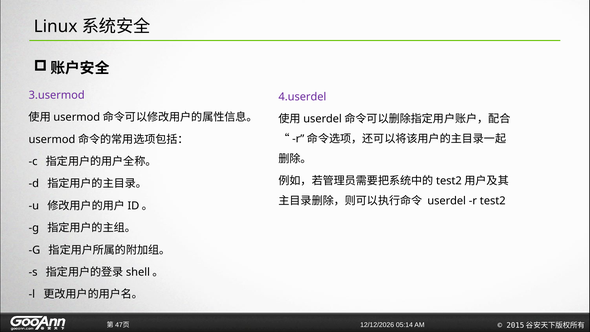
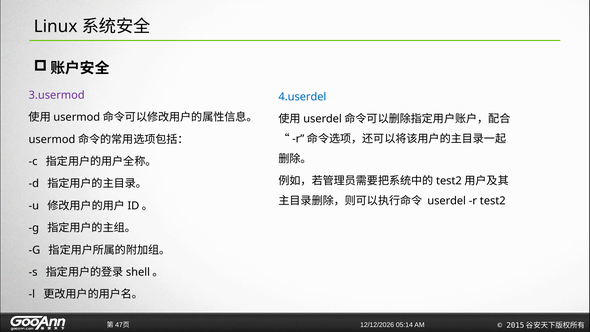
4.userdel colour: purple -> blue (302, 97)
